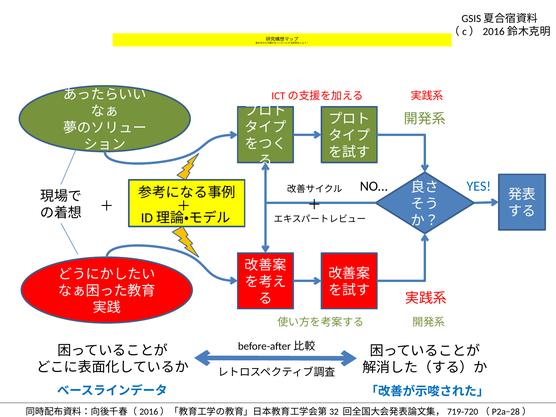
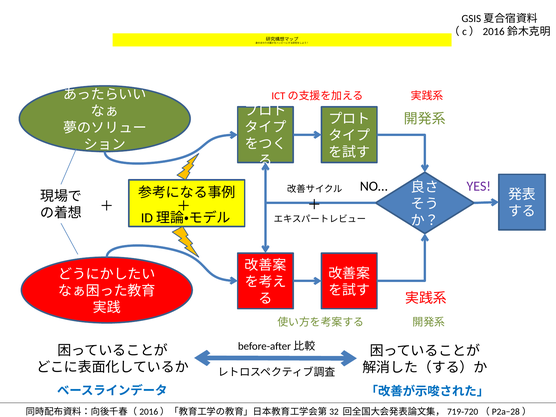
YES colour: blue -> purple (479, 186)
